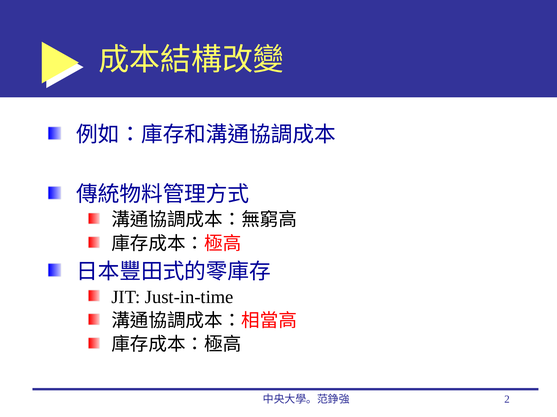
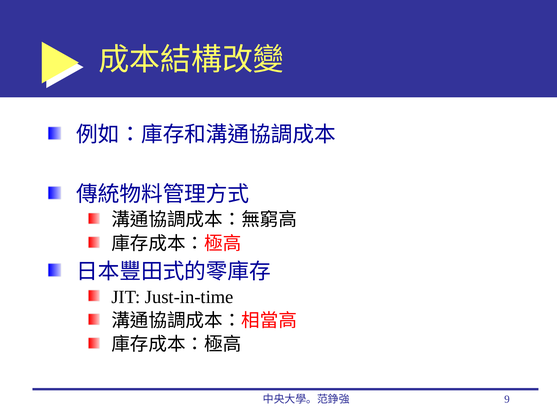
2: 2 -> 9 (507, 400)
